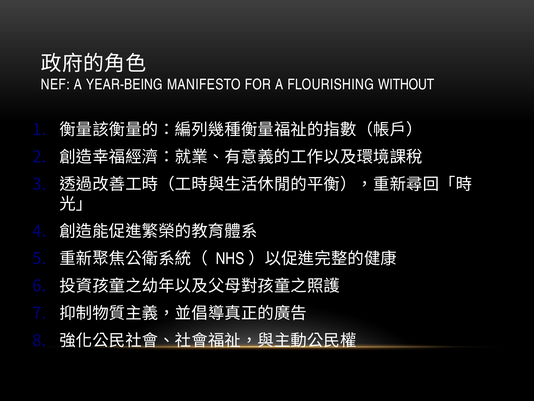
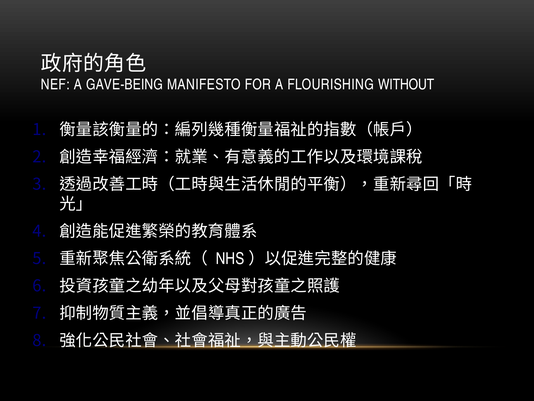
YEAR-BEING: YEAR-BEING -> GAVE-BEING (125, 85)
